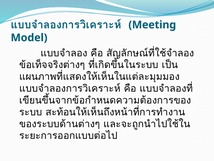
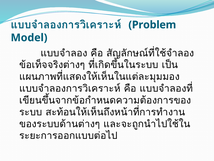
Meeting: Meeting -> Problem (152, 25)
